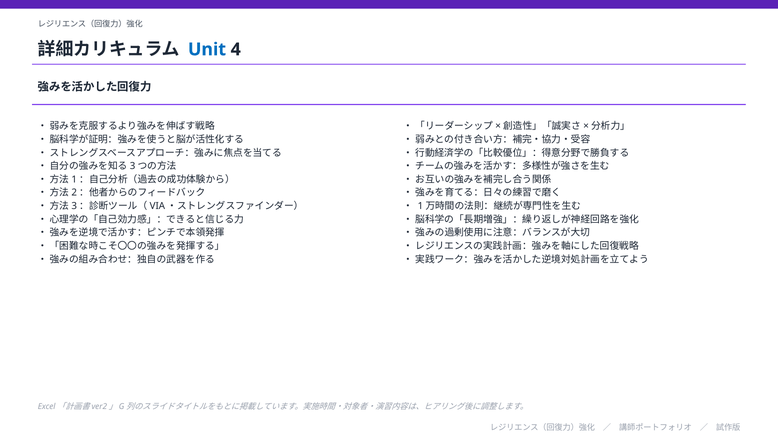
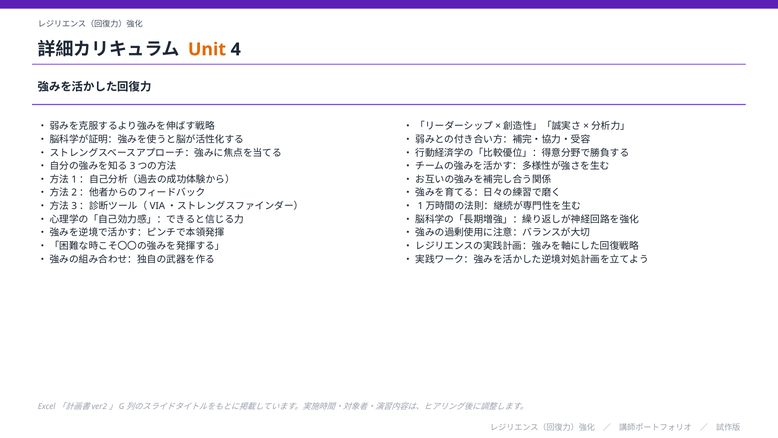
Unit colour: blue -> orange (207, 49)
